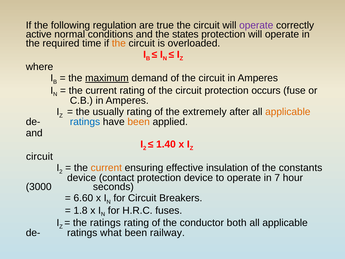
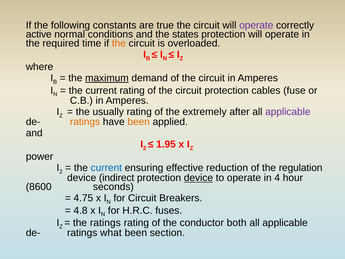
regulation: regulation -> constants (115, 25)
occurs: occurs -> cables (266, 90)
applicable colour: orange -> purple (288, 112)
ratings colour: blue -> orange (85, 122)
1.40: 1.40 -> 1.95 (166, 144)
circuit: circuit -> power (40, 156)
current colour: orange -> blue (106, 168)
insulation: insulation -> reduction (227, 168)
constants: constants -> regulation (301, 168)
contact: contact -> indirect (117, 178)
device underline: none -> present (198, 178)
7: 7 -> 4 (277, 178)
3000: 3000 -> 8600 (39, 187)
6.60: 6.60 -> 4.75 (83, 198)
1.8: 1.8 -> 4.8 (81, 210)
railway: railway -> section (167, 233)
